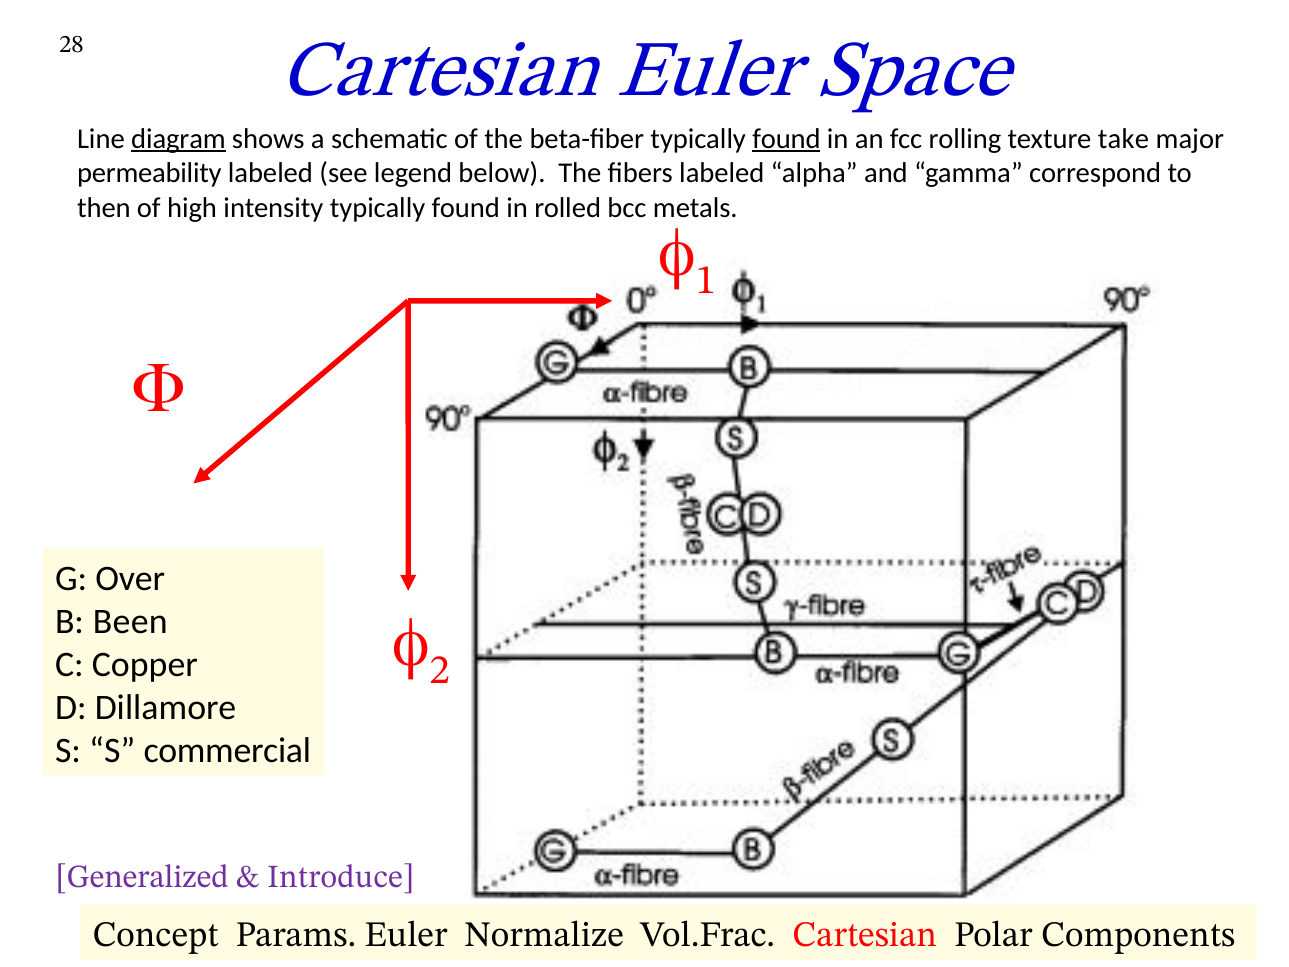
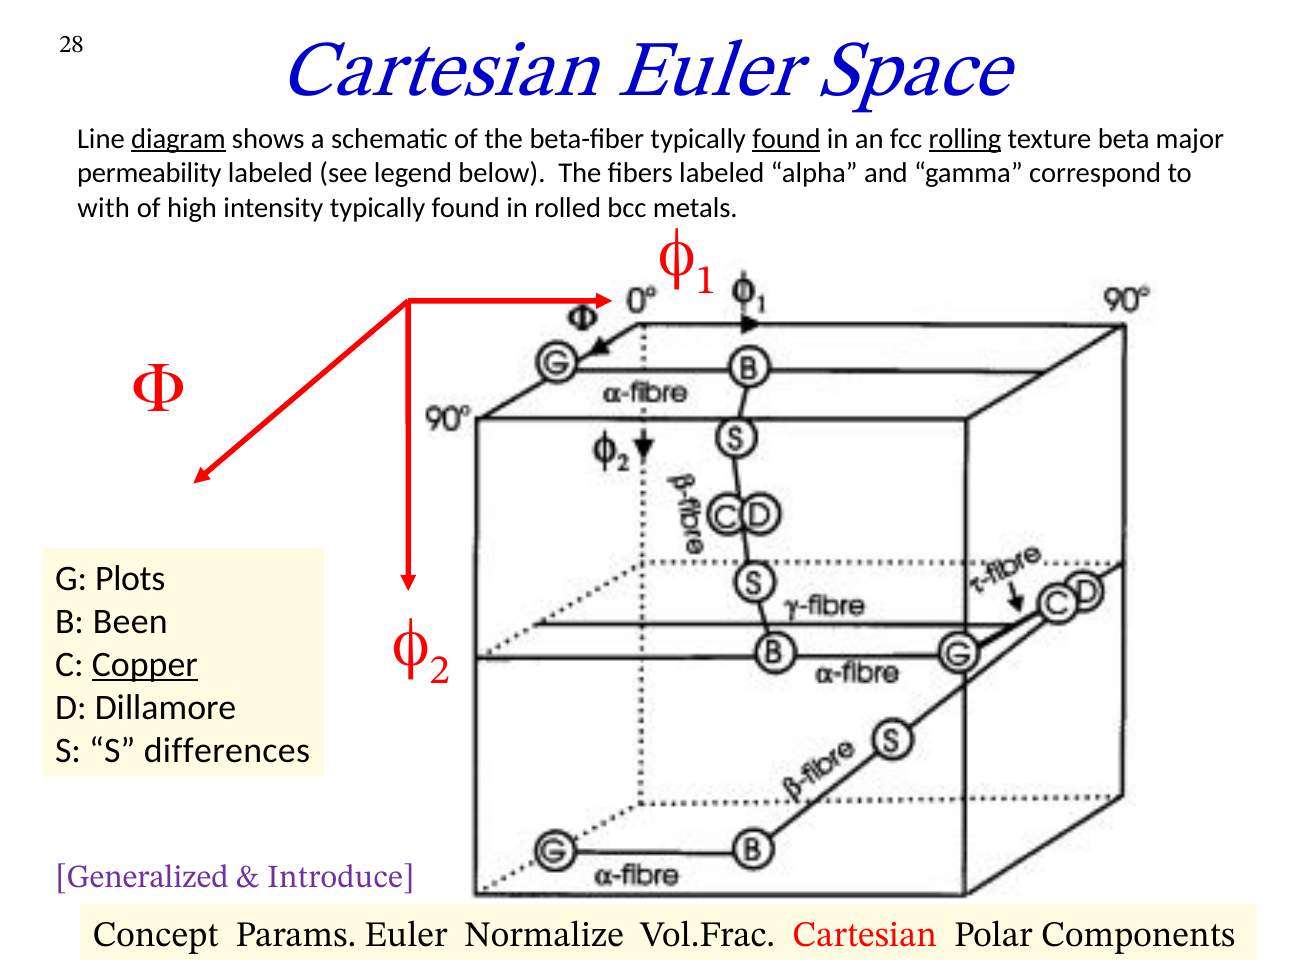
rolling underline: none -> present (965, 139)
take: take -> beta (1124, 139)
then: then -> with (104, 208)
Over: Over -> Plots (130, 578)
Copper underline: none -> present (145, 664)
commercial: commercial -> differences (227, 750)
